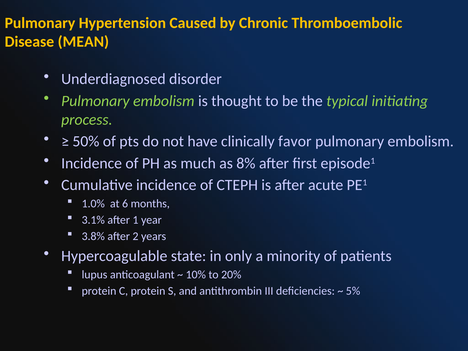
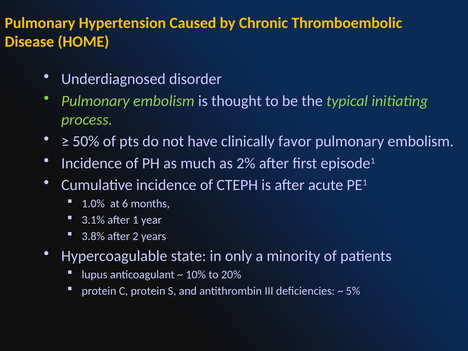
MEAN: MEAN -> HOME (83, 42)
8%: 8% -> 2% (246, 163)
